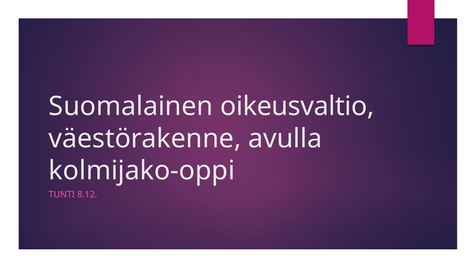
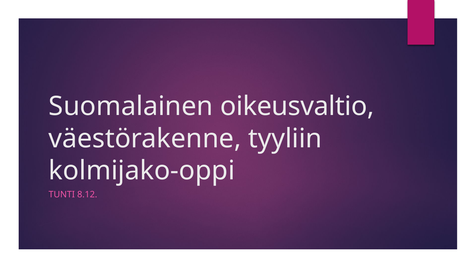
avulla: avulla -> tyyliin (285, 138)
